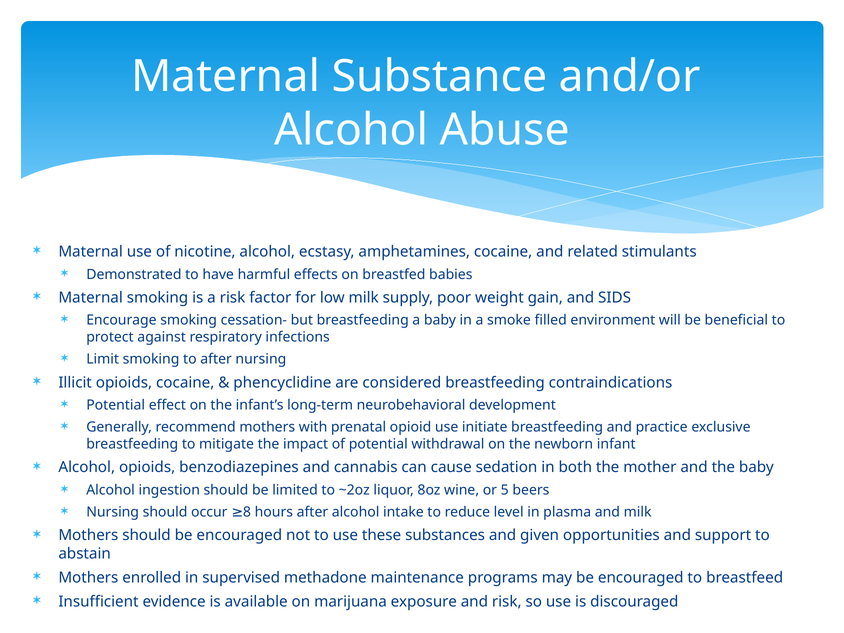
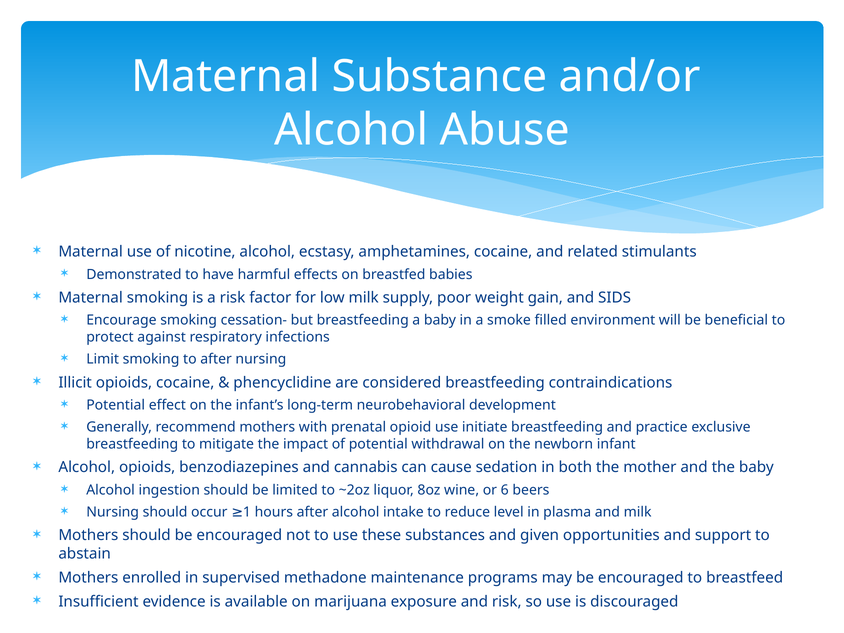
5: 5 -> 6 (505, 490)
8: 8 -> 1 (247, 512)
